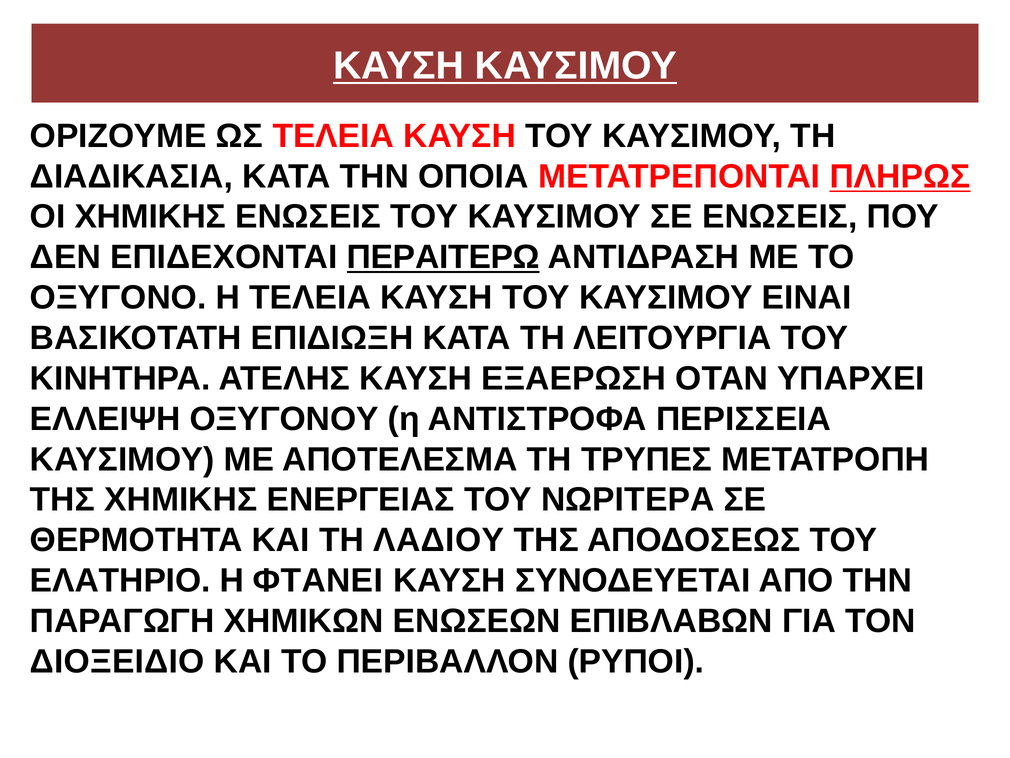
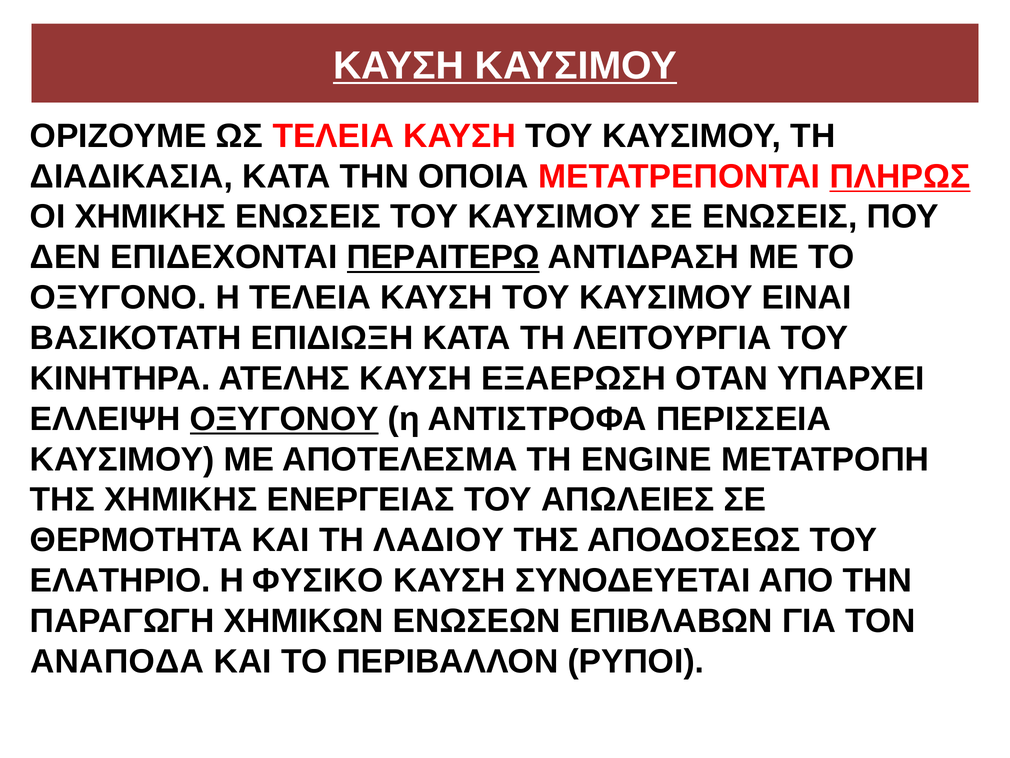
ΟΞΥΓΟΝΟΥ underline: none -> present (284, 419)
ΤΡΥΠΕΣ: ΤΡΥΠΕΣ -> ENGINE (646, 459)
ΝΩΡΙΤΕΡΑ: ΝΩΡΙΤΕΡΑ -> ΑΠΩΛΕΙΕΣ (628, 500)
ΦΤΑΝΕΙ: ΦΤΑΝΕΙ -> ΦΥΣΙΚΟ (318, 580)
ΔΙΟΞΕΙΔΙΟ: ΔΙΟΞΕΙΔΙΟ -> ΑΝΑΠΟΔΑ (117, 661)
